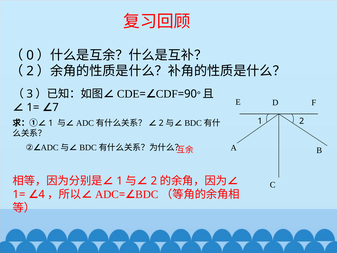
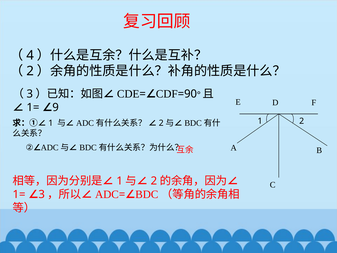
0: 0 -> 4 (30, 55)
7: 7 -> 9 (56, 107)
4: 4 -> 3 (42, 194)
